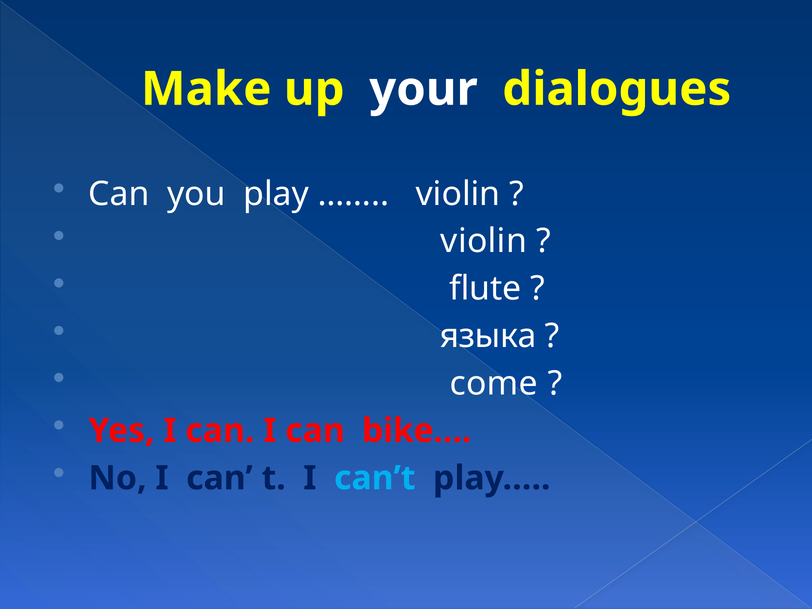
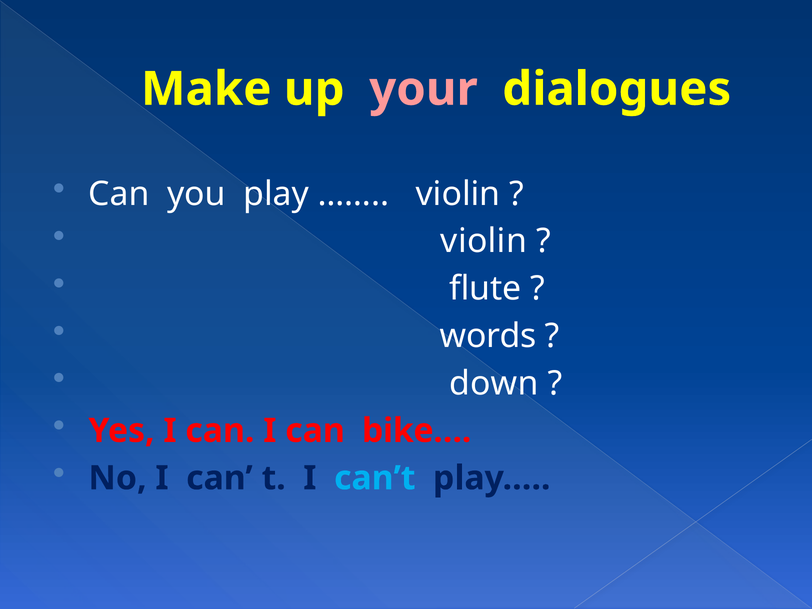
your colour: white -> pink (423, 89)
языка: языка -> words (488, 336)
come: come -> down (494, 383)
